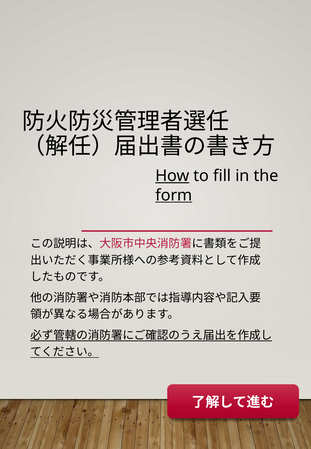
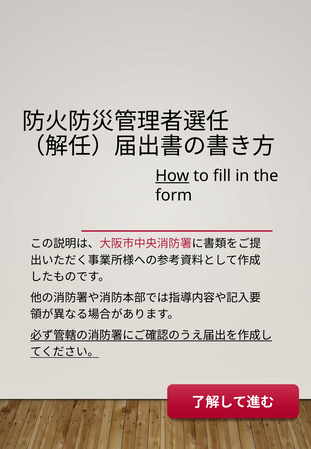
form underline: present -> none (174, 195)
